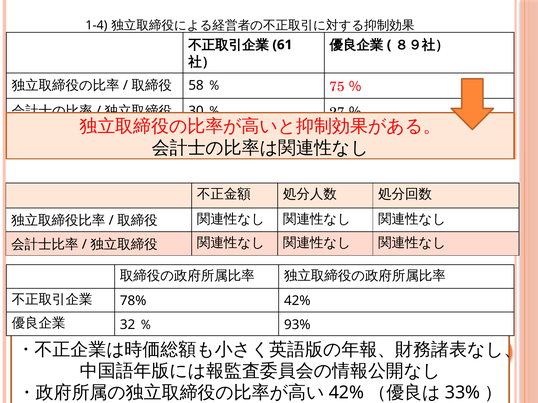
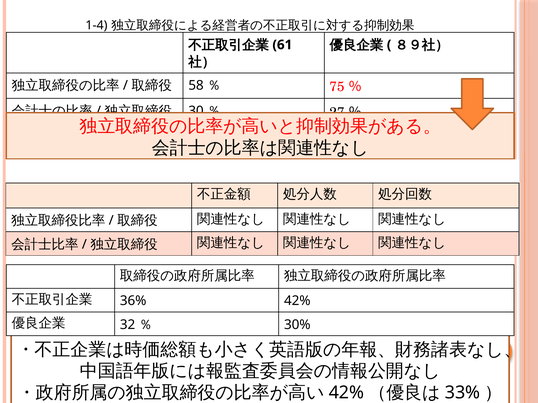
78%: 78% -> 36% (133, 301)
93%: 93% -> 30% (297, 325)
